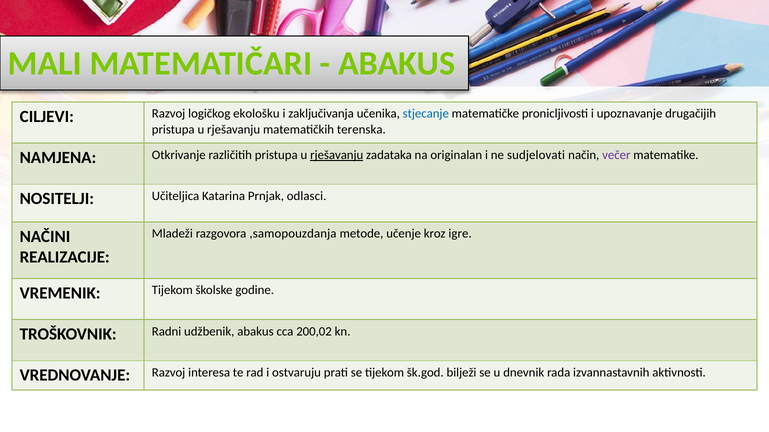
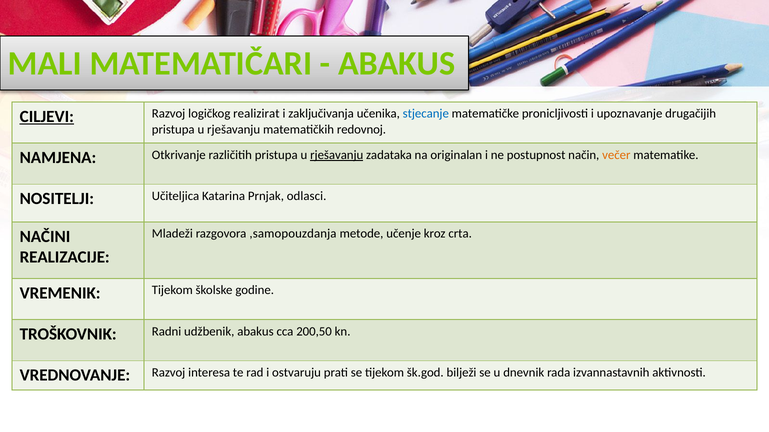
CILJEVI underline: none -> present (47, 117)
ekološku: ekološku -> realizirat (256, 114)
terenska: terenska -> redovnoj (361, 130)
sudjelovati: sudjelovati -> postupnost (536, 155)
večer colour: purple -> orange (616, 155)
igre: igre -> crta (460, 234)
200,02: 200,02 -> 200,50 (314, 332)
